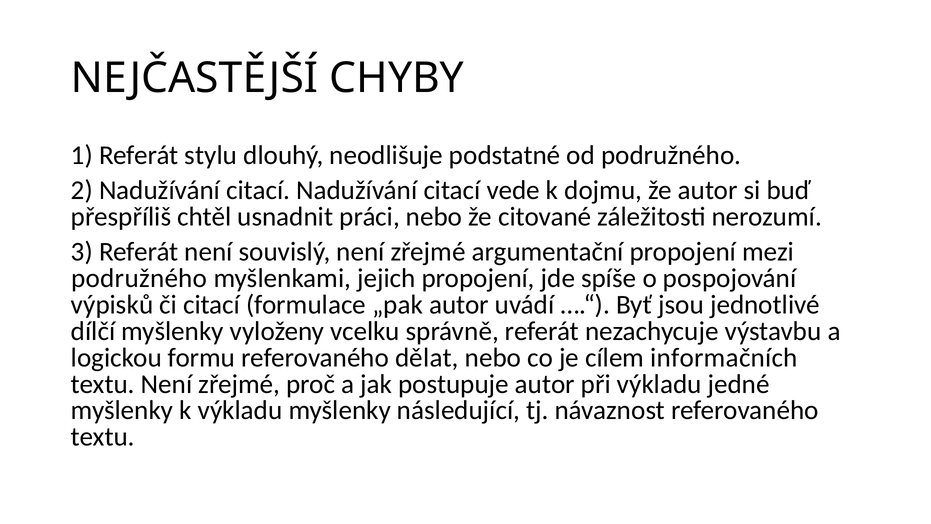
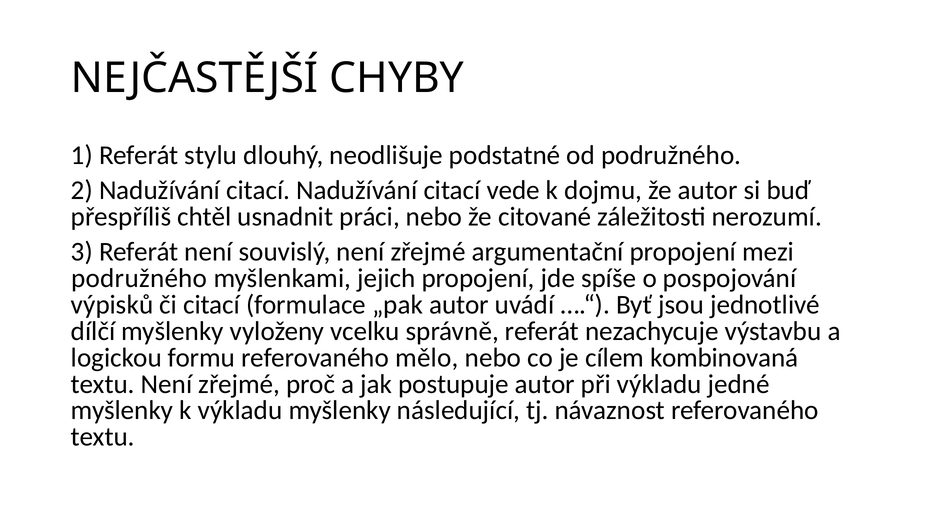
dělat: dělat -> mělo (427, 357)
informačních: informačních -> kombinovaná (724, 357)
